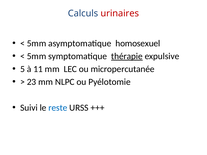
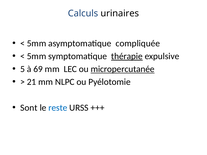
urinaires colour: red -> black (120, 13)
homosexuel: homosexuel -> compliquée (138, 43)
11: 11 -> 69 (38, 69)
micropercutanée underline: none -> present (123, 69)
23: 23 -> 21 (31, 82)
Suivi: Suivi -> Sont (29, 108)
